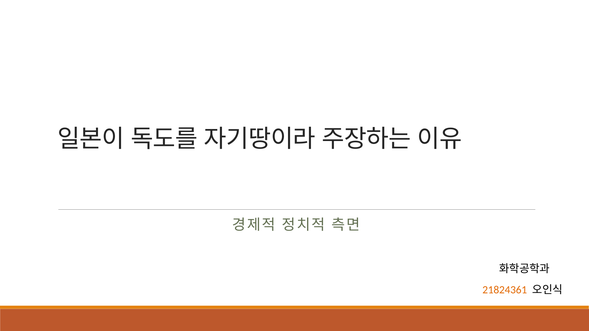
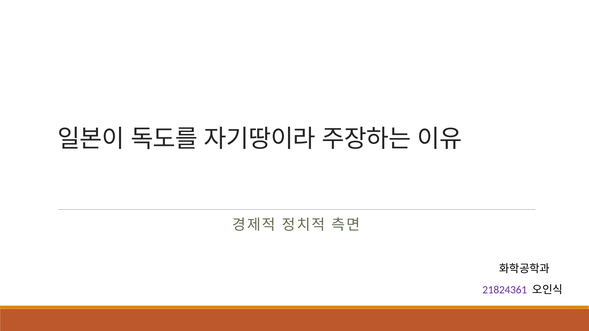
21824361 colour: orange -> purple (505, 290)
